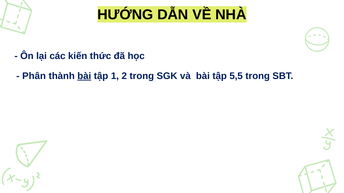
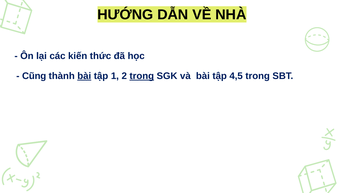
Phân: Phân -> Cũng (34, 76)
trong underline: none -> present (142, 76)
5,5: 5,5 -> 4,5 (236, 76)
